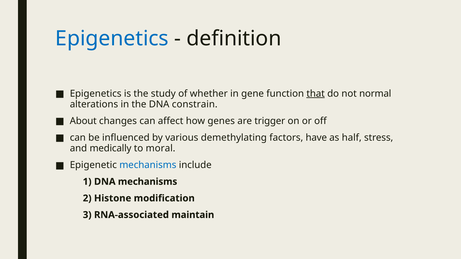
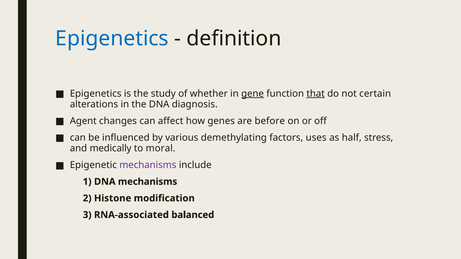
gene underline: none -> present (253, 94)
normal: normal -> certain (375, 94)
constrain: constrain -> diagnosis (195, 105)
About: About -> Agent (83, 121)
trigger: trigger -> before (270, 121)
have: have -> uses (316, 138)
mechanisms colour: blue -> purple (148, 165)
maintain: maintain -> balanced (193, 215)
